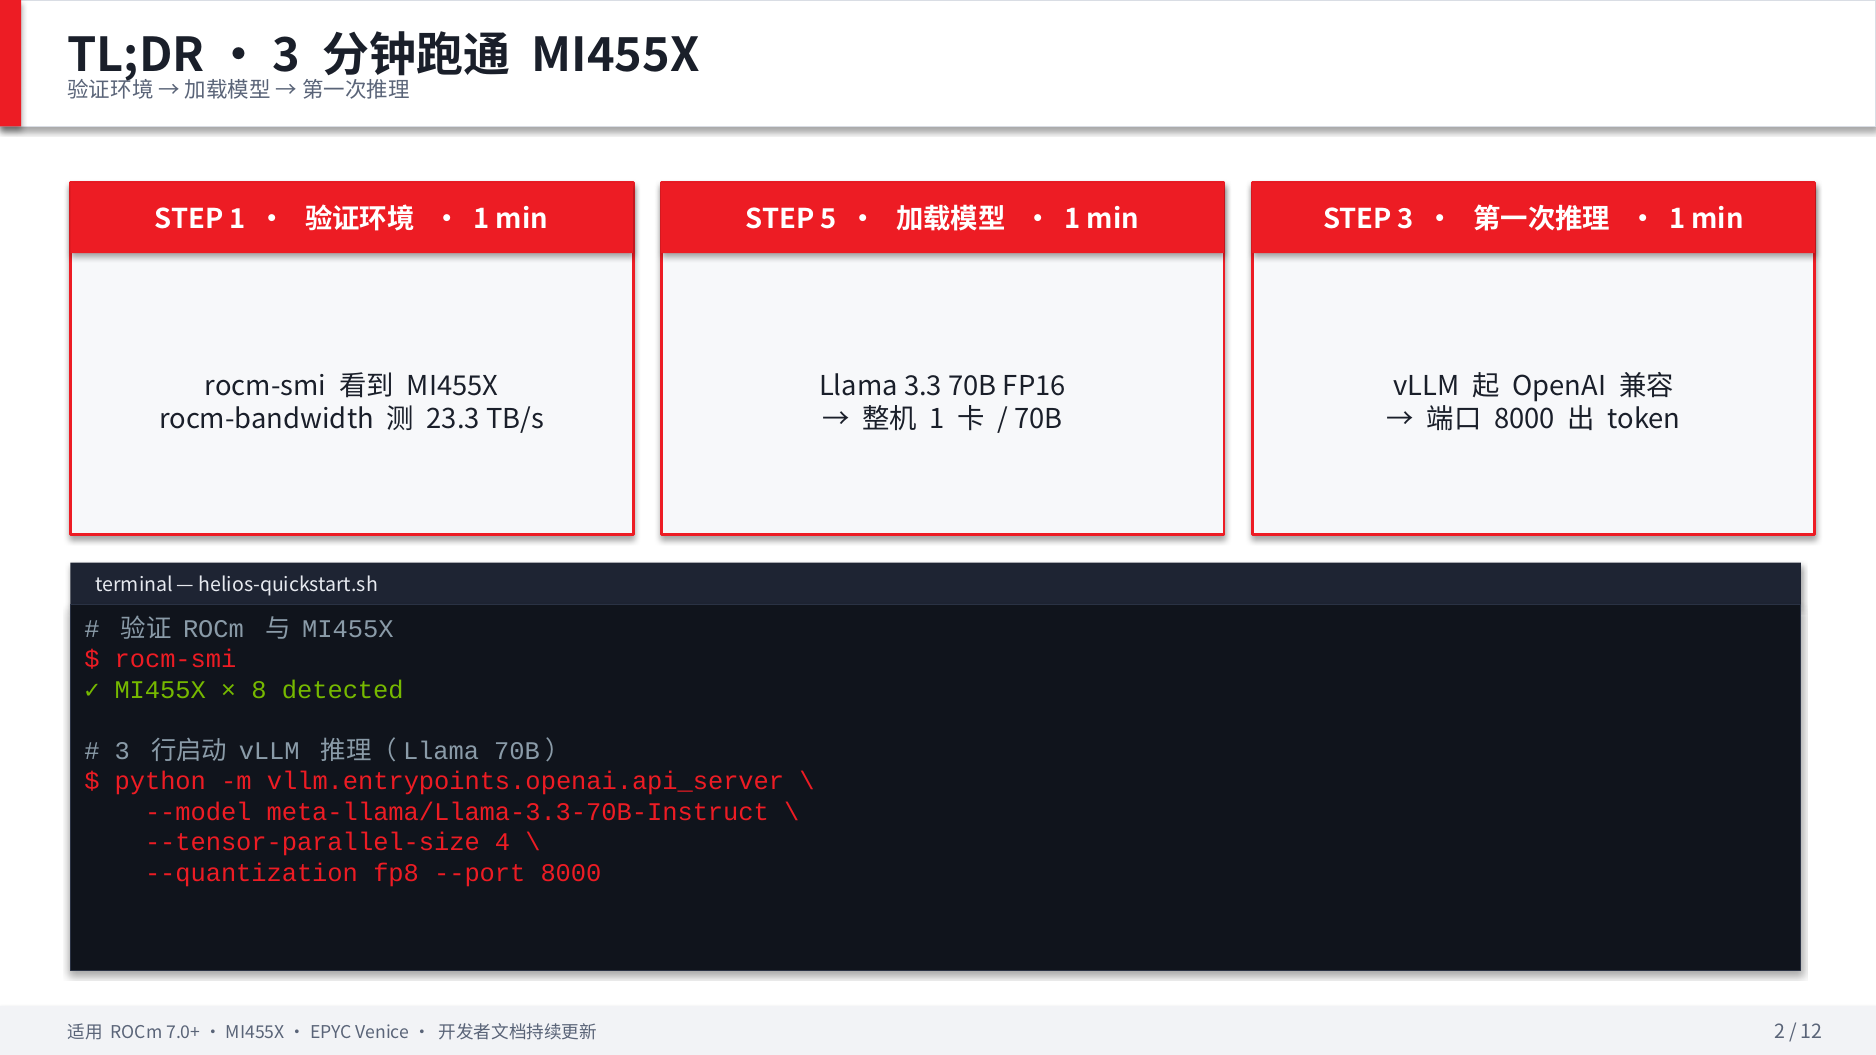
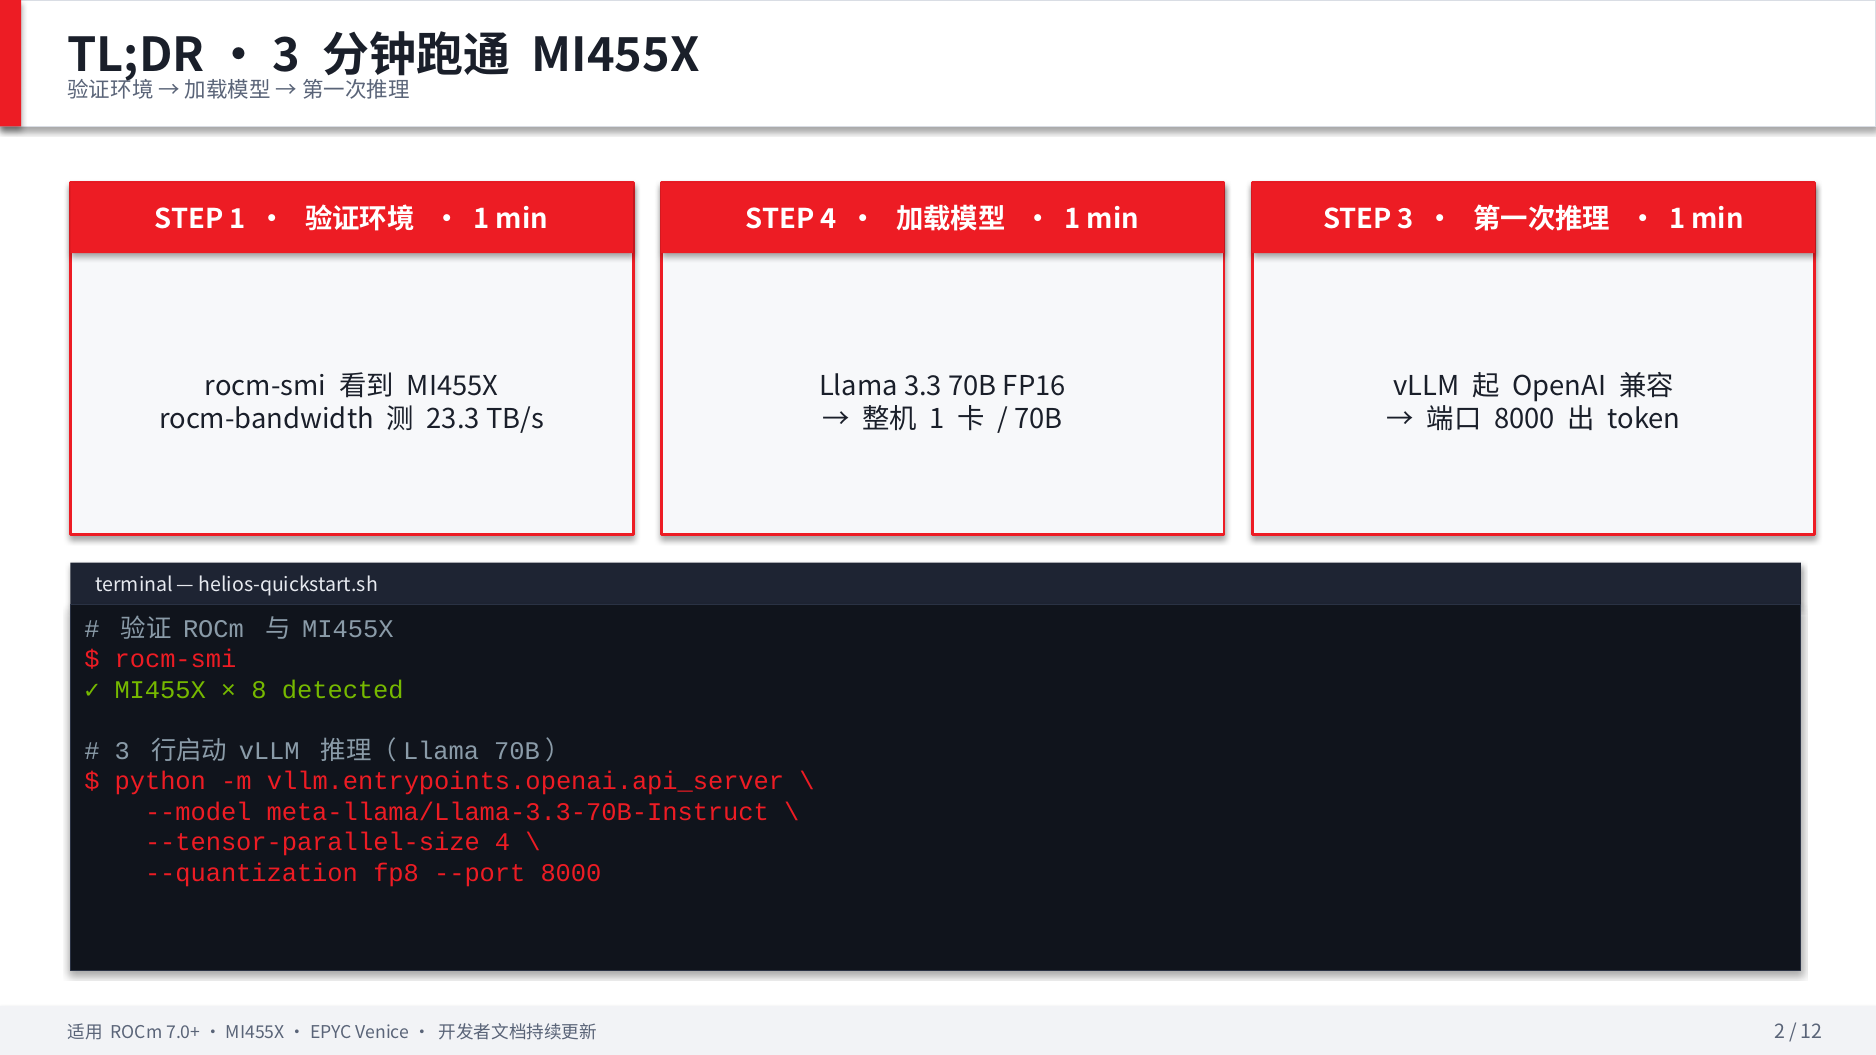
STEP 5: 5 -> 4 (829, 220)
